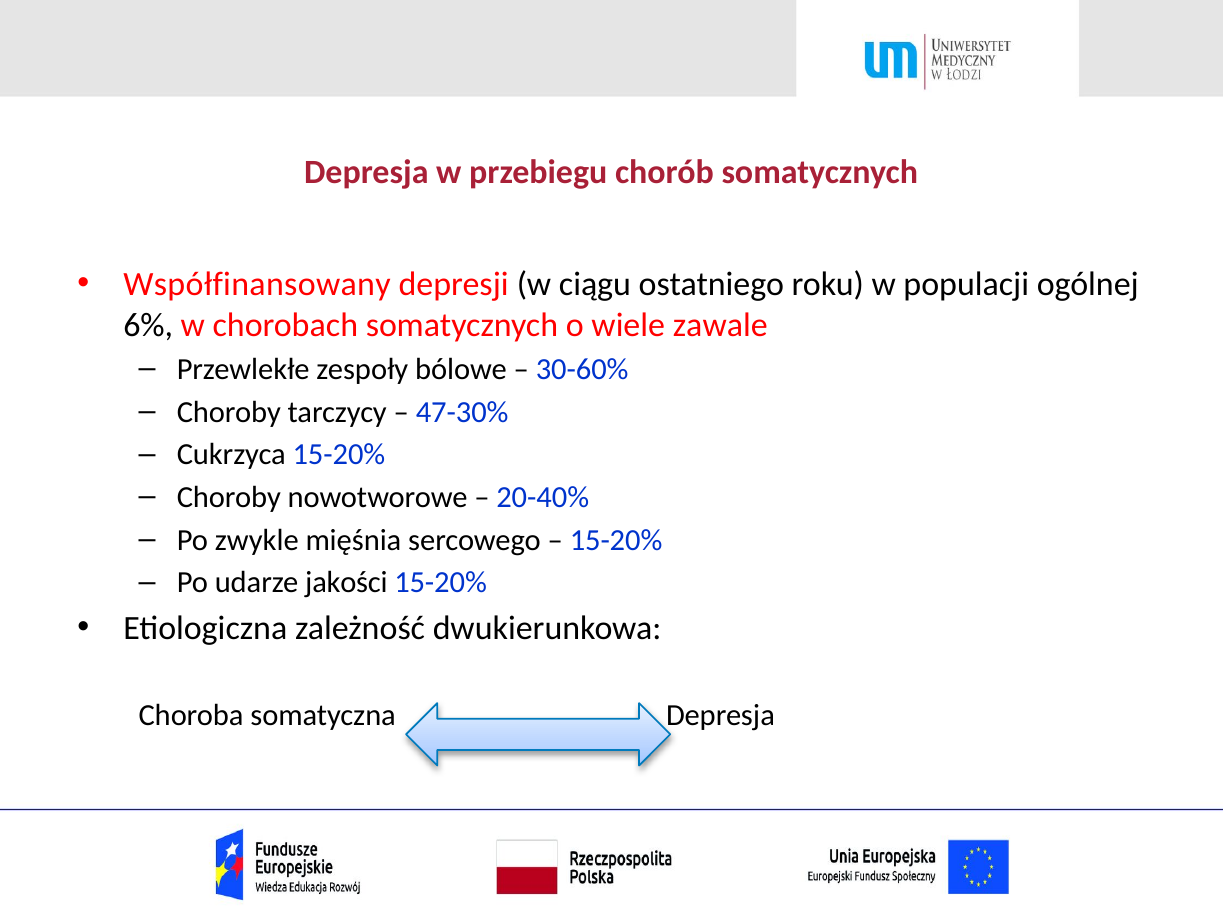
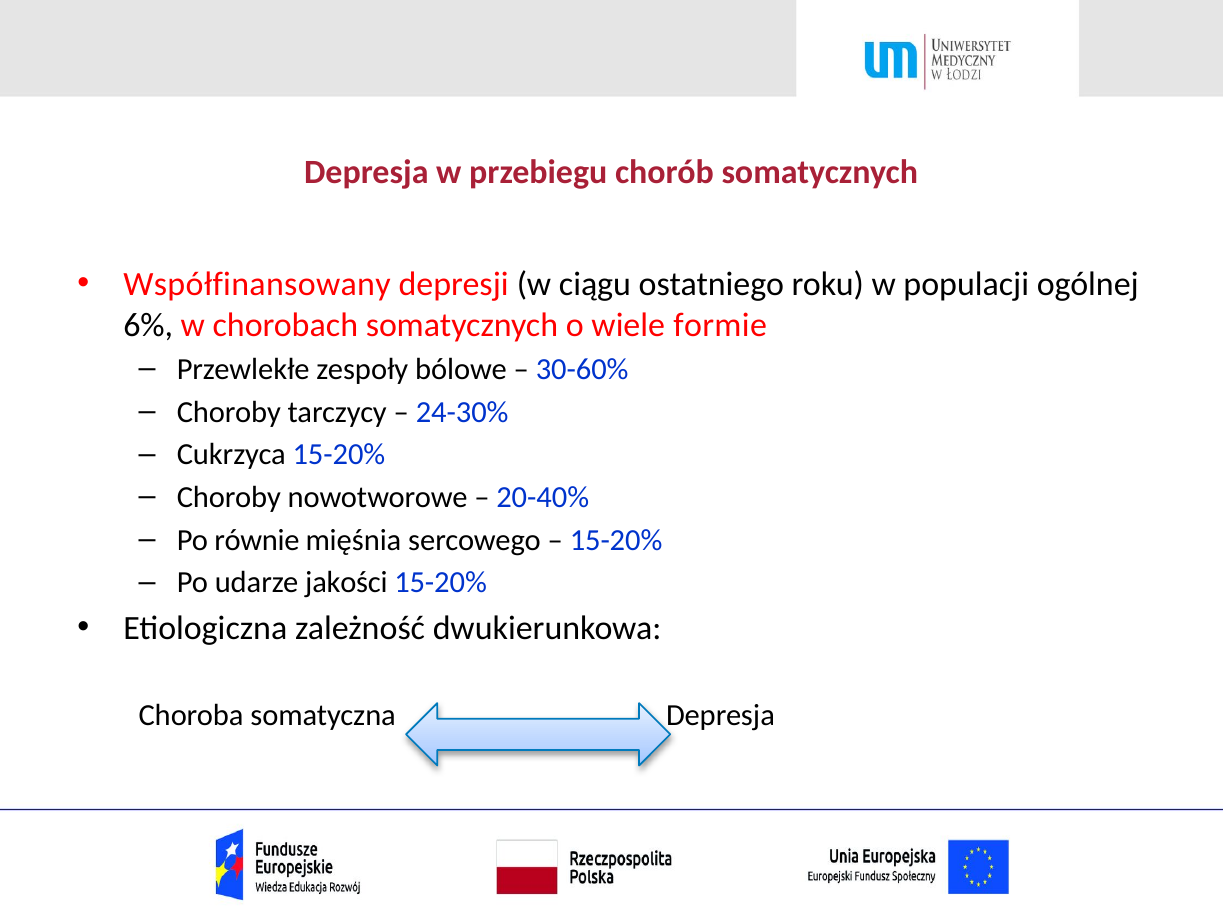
zawale: zawale -> formie (720, 325)
47-30%: 47-30% -> 24-30% (462, 412)
zwykle: zwykle -> równie (257, 540)
